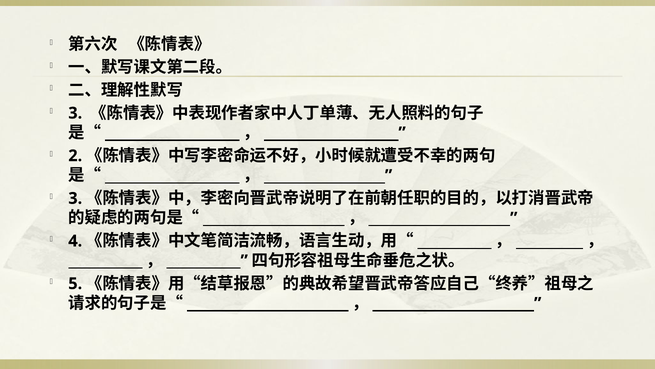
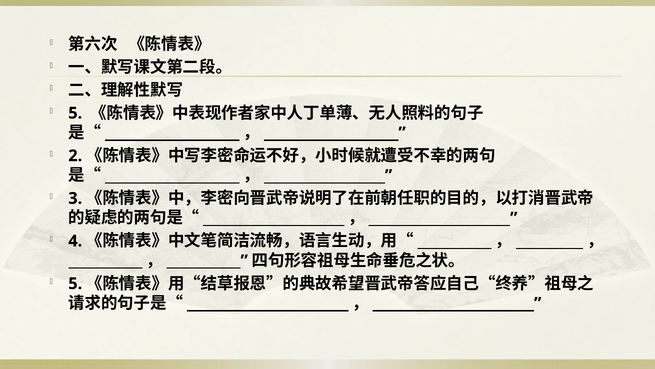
3: 3 -> 5 (75, 113)
